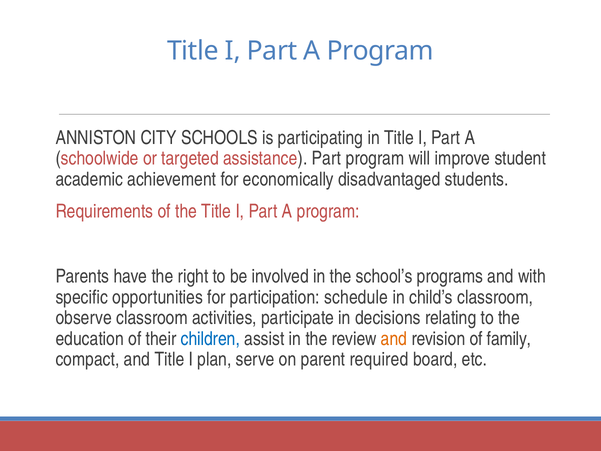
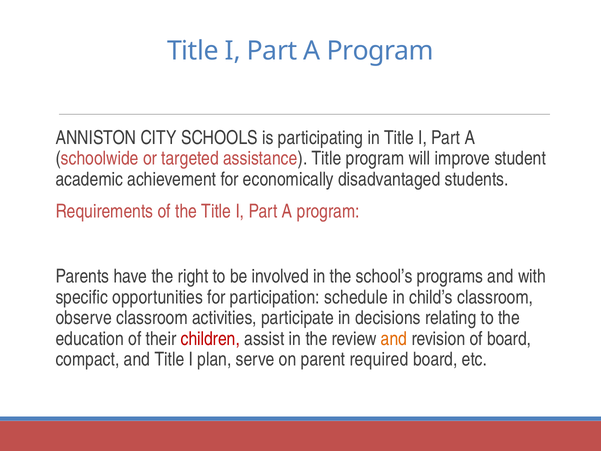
assistance Part: Part -> Title (327, 158)
children colour: blue -> red (210, 339)
of family: family -> board (509, 339)
